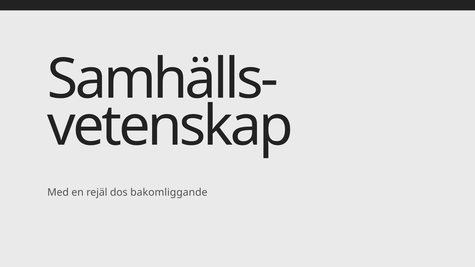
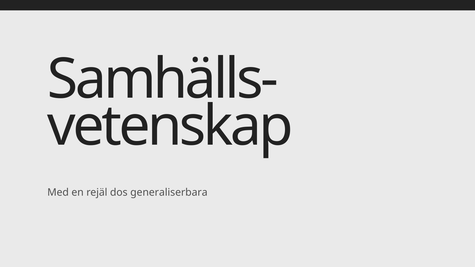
bakomliggande: bakomliggande -> generaliserbara (169, 193)
